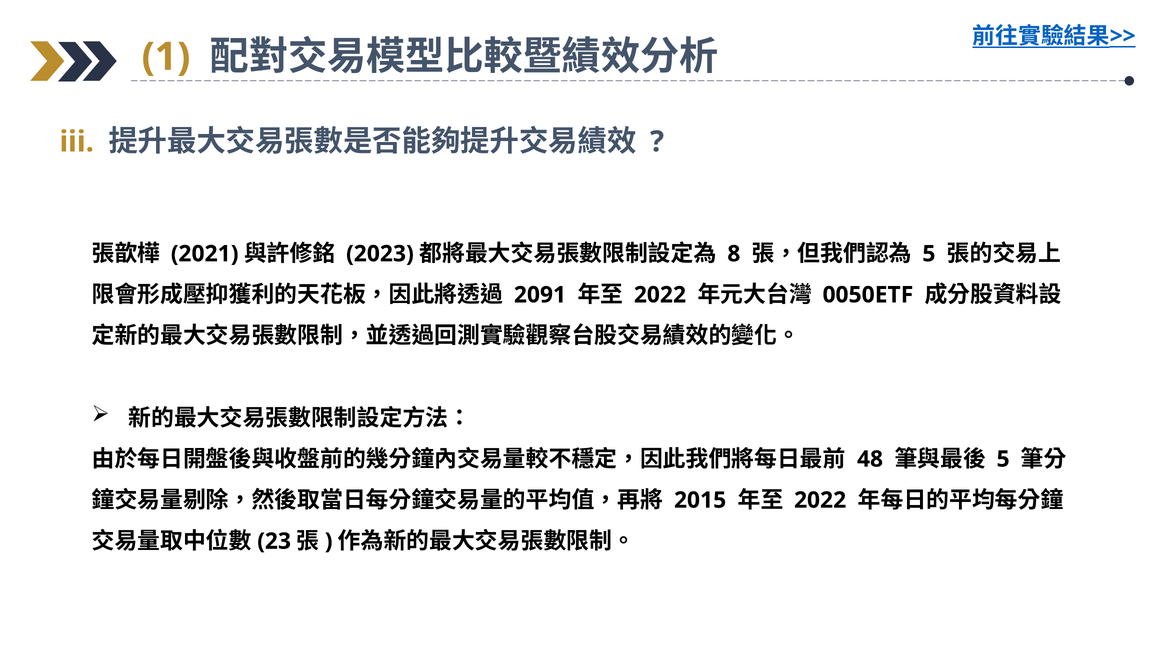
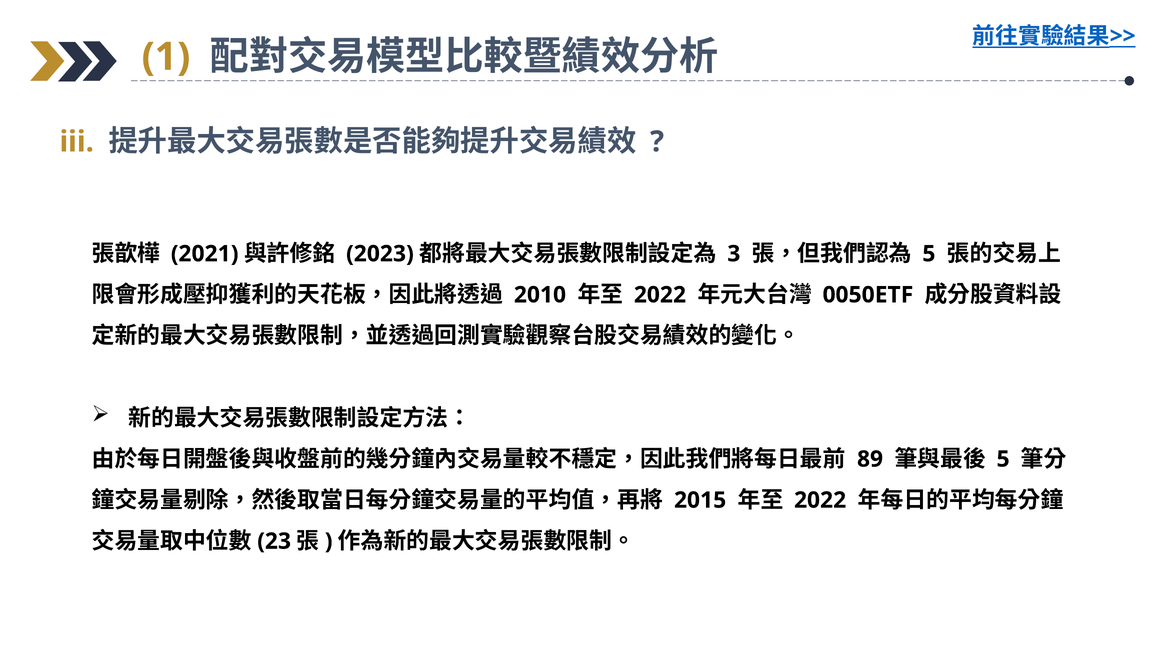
8: 8 -> 3 (734, 254)
2091: 2091 -> 2010 (540, 295)
48: 48 -> 89 (870, 459)
